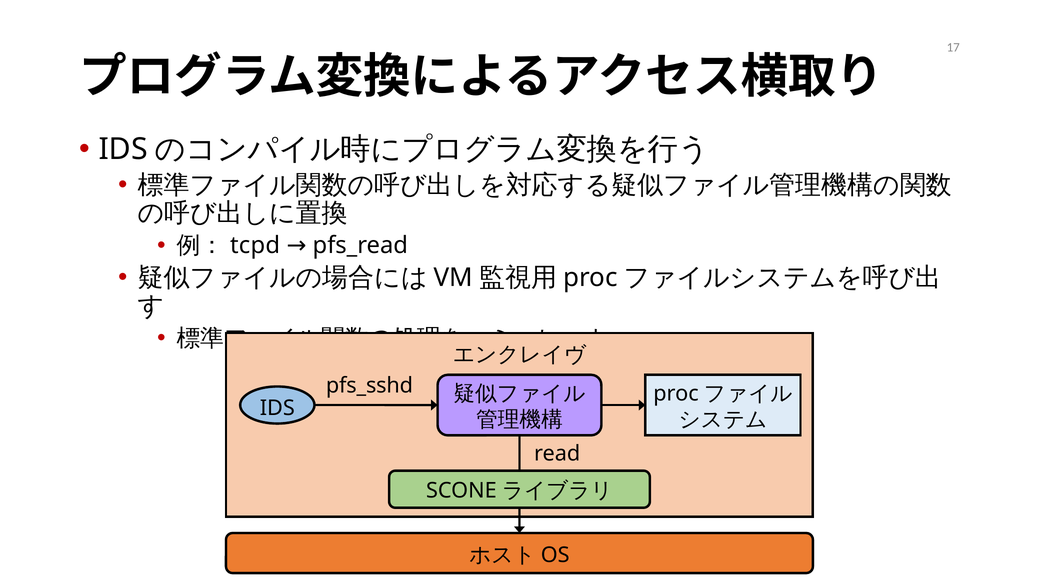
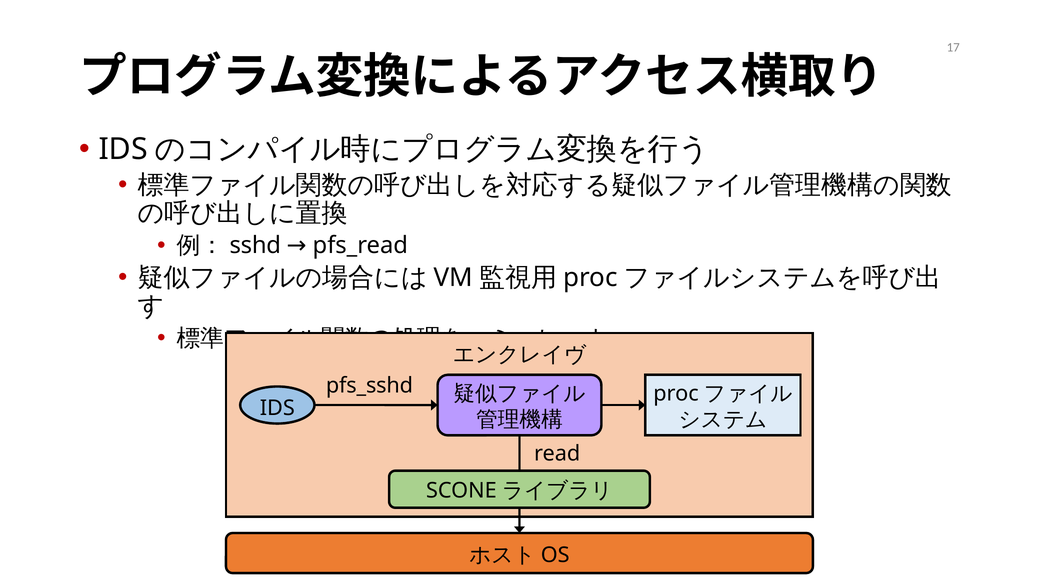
tcpd: tcpd -> sshd (255, 245)
